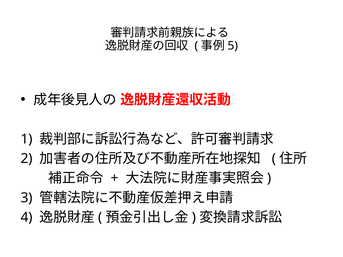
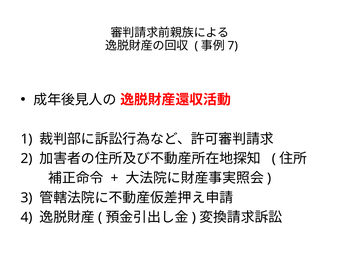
5: 5 -> 7 (233, 46)
